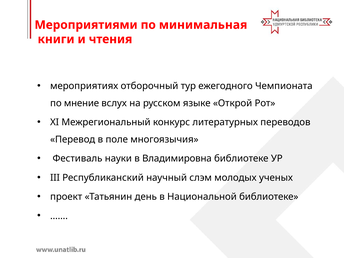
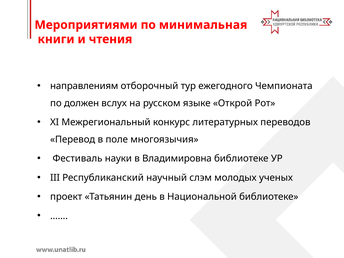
мероприятиях: мероприятиях -> направлениям (84, 86)
мнение: мнение -> должен (82, 103)
